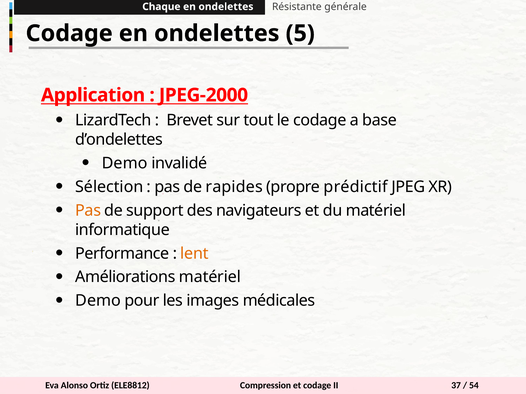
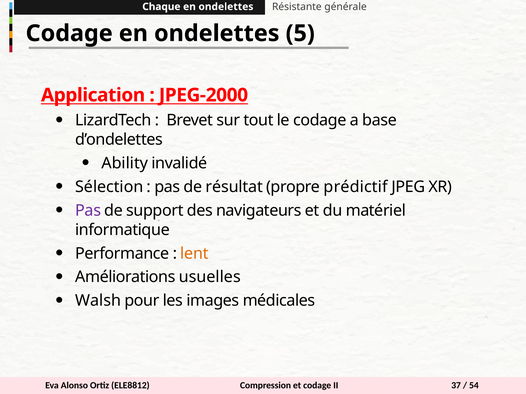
Demo: Demo -> Ability (125, 163)
rapides: rapides -> résultat (234, 187)
Pas colour: orange -> purple (88, 211)
Améliorations matériel: matériel -> usuelles (210, 277)
Demo: Demo -> Walsh (98, 301)
